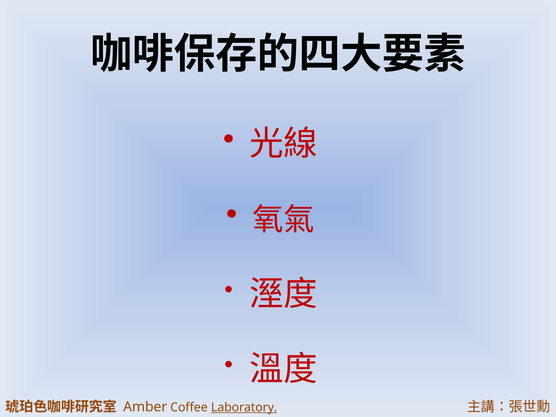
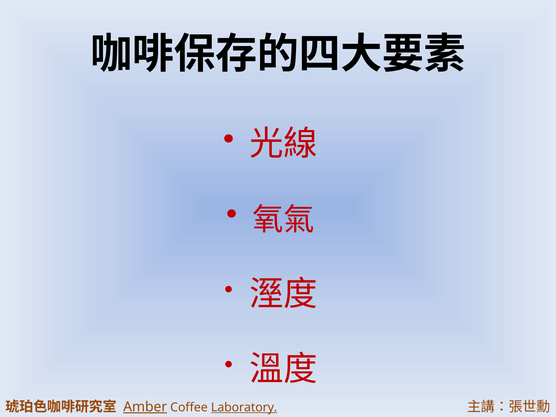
Amber underline: none -> present (145, 407)
